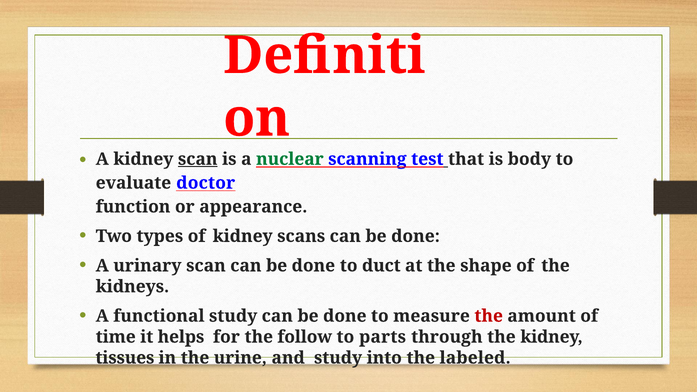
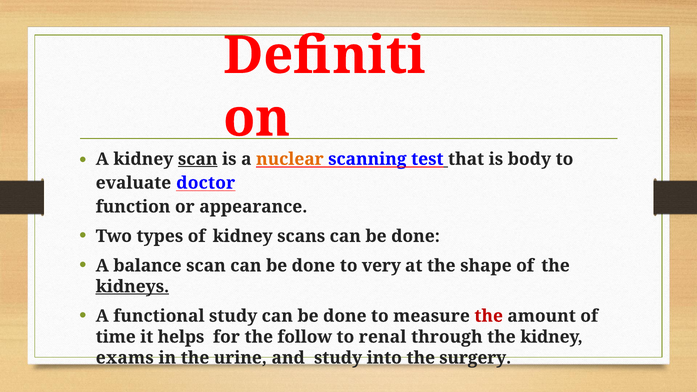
nuclear colour: green -> orange (290, 159)
urinary: urinary -> balance (147, 266)
duct: duct -> very (381, 266)
kidneys underline: none -> present (132, 287)
parts: parts -> renal (383, 337)
tissues: tissues -> exams (125, 358)
labeled: labeled -> surgery (475, 358)
